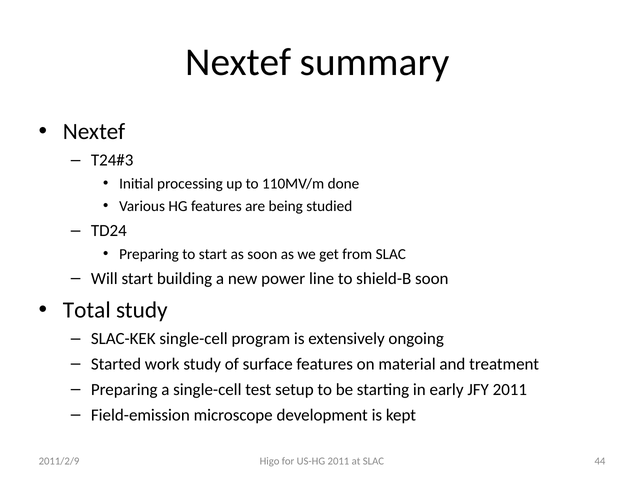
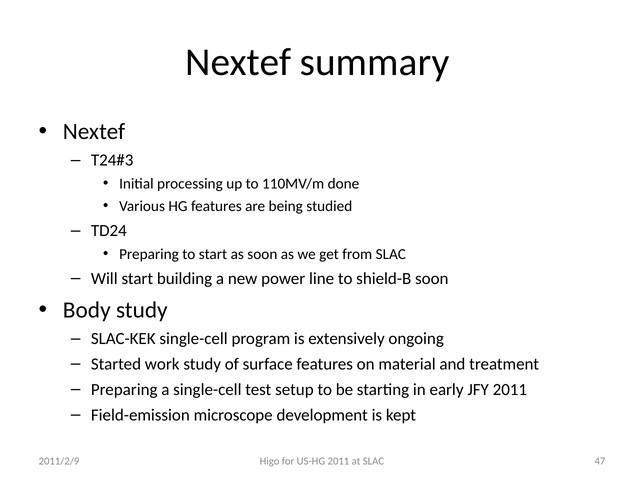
Total: Total -> Body (87, 310)
44: 44 -> 47 (600, 461)
